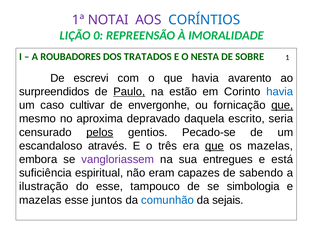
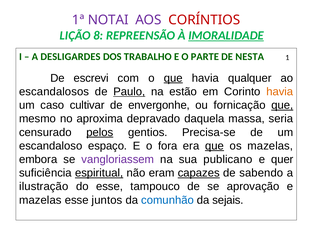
CORÍNTIOS colour: blue -> red (204, 20)
0: 0 -> 8 (98, 35)
IMORALIDADE underline: none -> present (226, 35)
ROUBADORES: ROUBADORES -> DESLIGARDES (70, 57)
TRATADOS: TRATADOS -> TRABALHO (148, 57)
NESTA: NESTA -> PARTE (205, 57)
SOBRE: SOBRE -> NESTA (250, 57)
que underline: none -> present (173, 78)
avarento: avarento -> qualquer (250, 78)
surpreendidos: surpreendidos -> escandalosos (54, 92)
havia colour: blue -> orange (280, 92)
escrito: escrito -> massa (247, 119)
Pecado-se: Pecado-se -> Precisa-se (209, 132)
através: através -> espaço (108, 146)
três: três -> fora (168, 146)
entregues: entregues -> publicano (228, 159)
está: está -> quer (282, 159)
espiritual underline: none -> present (99, 173)
capazes underline: none -> present (199, 173)
simbologia: simbologia -> aprovação (253, 186)
